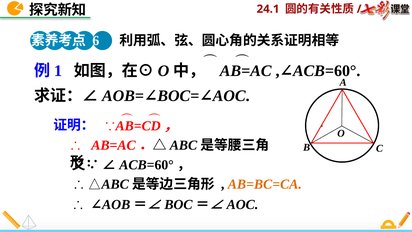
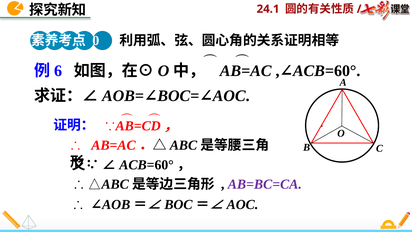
6: 6 -> 0 (96, 41)
1: 1 -> 6 (58, 71)
AB=BC=CA colour: orange -> purple (265, 184)
